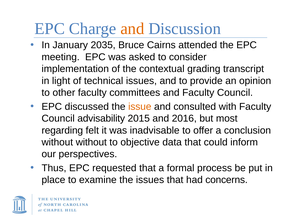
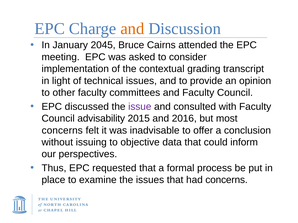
2035: 2035 -> 2045 (103, 45)
issue colour: orange -> purple (140, 107)
regarding: regarding -> concerns (62, 131)
without without: without -> issuing (91, 143)
